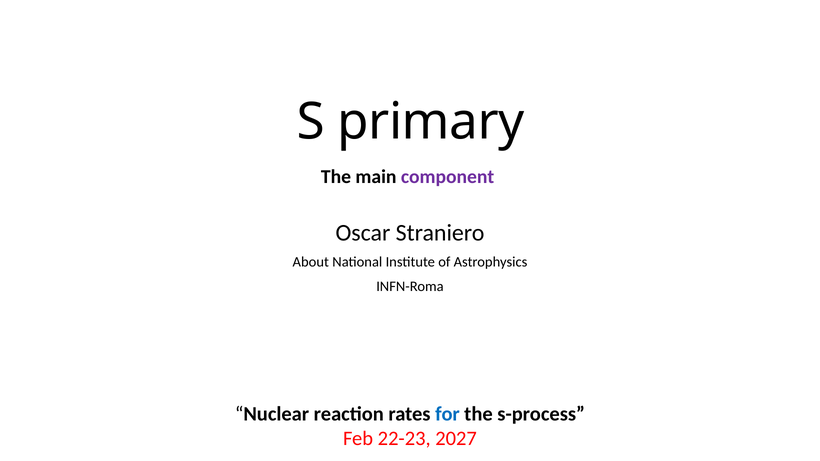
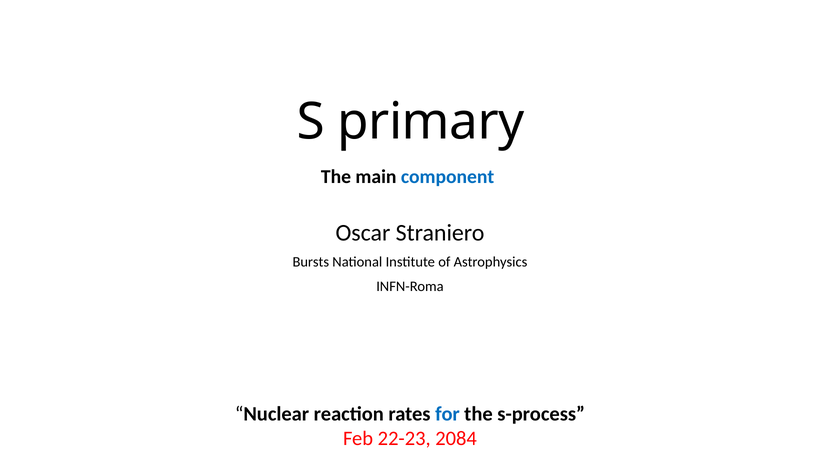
component colour: purple -> blue (448, 177)
About: About -> Bursts (311, 262)
2027: 2027 -> 2084 (456, 439)
